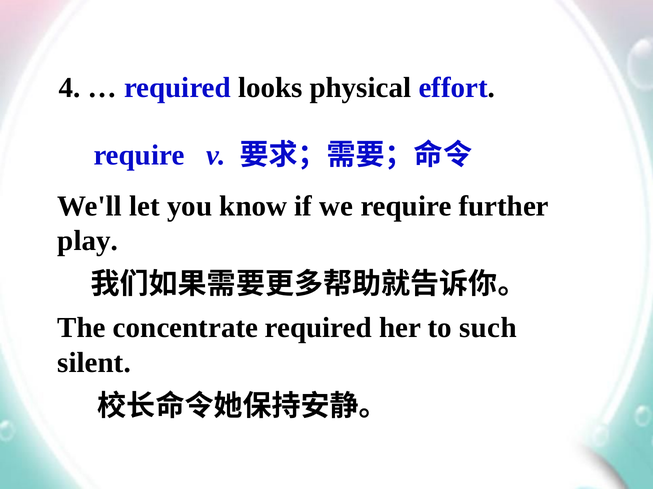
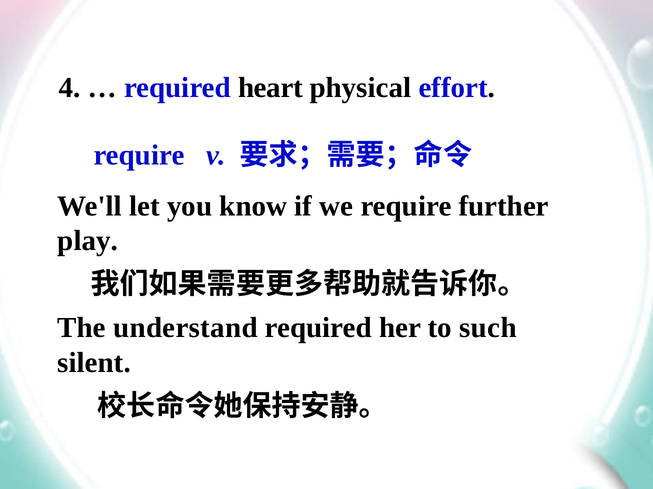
looks: looks -> heart (270, 88)
concentrate: concentrate -> understand (185, 328)
